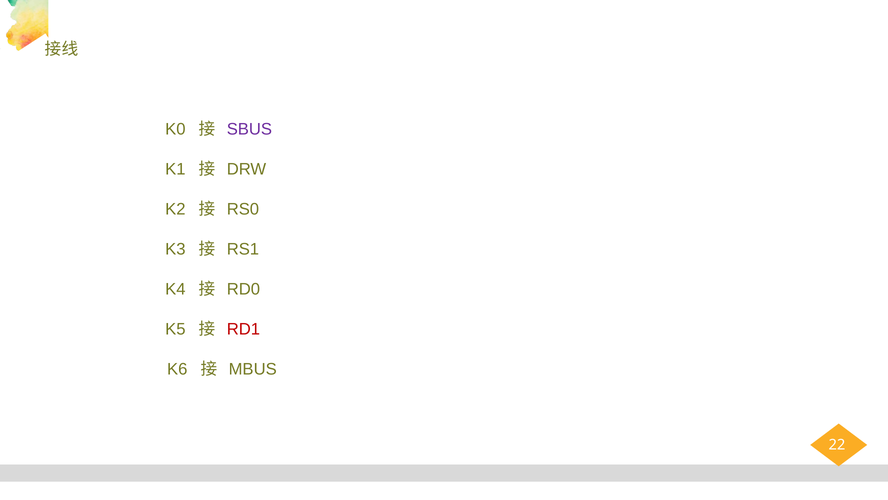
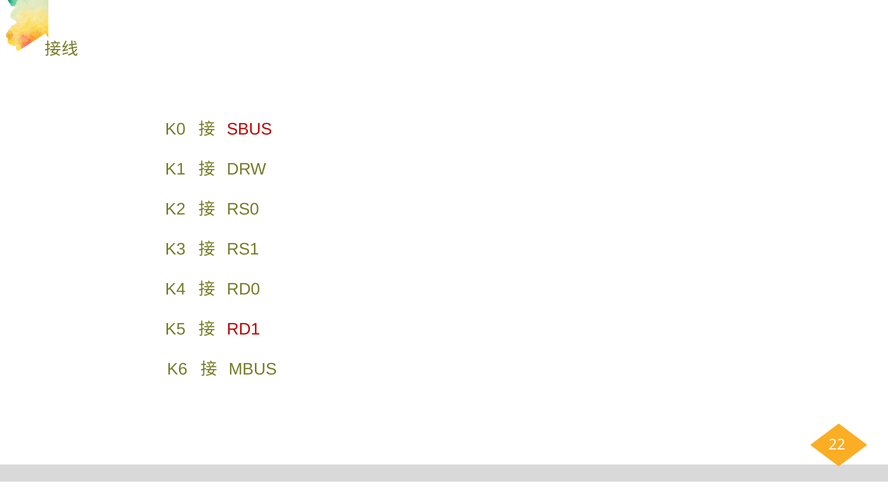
SBUS colour: purple -> red (249, 129)
